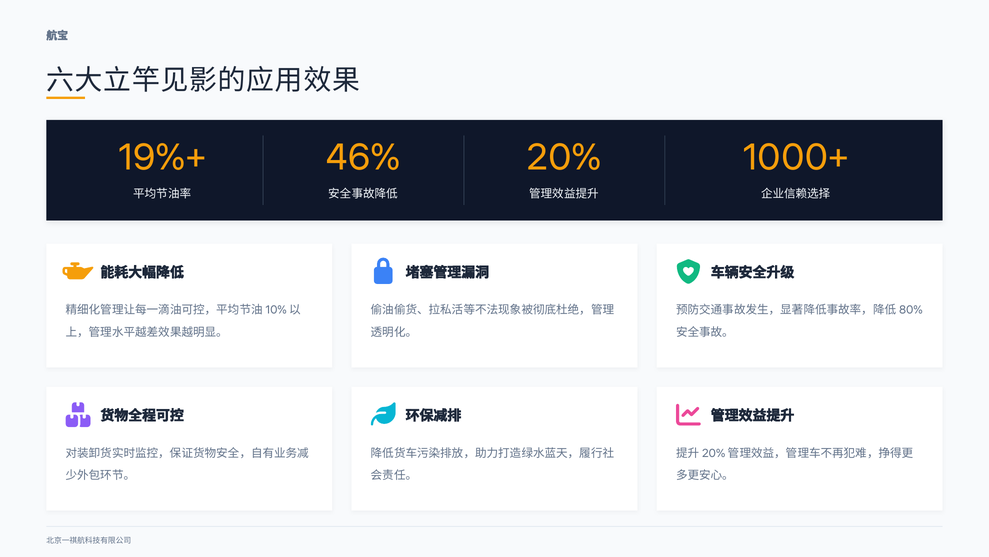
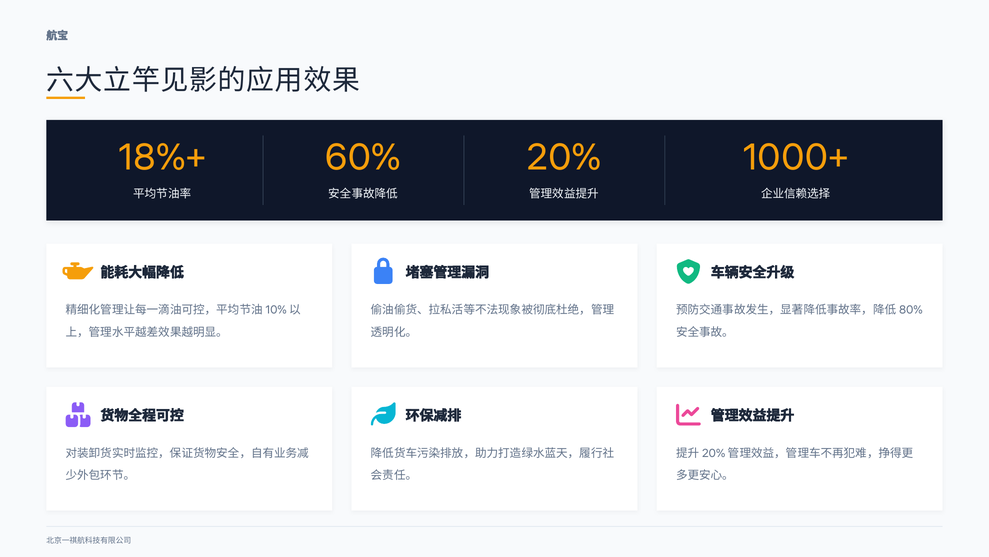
19%+: 19%+ -> 18%+ (162, 157)
46%: 46% -> 60% (363, 157)
